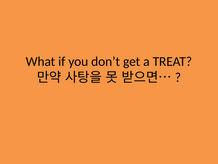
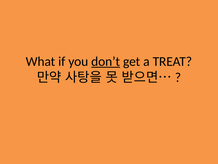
don’t underline: none -> present (106, 61)
